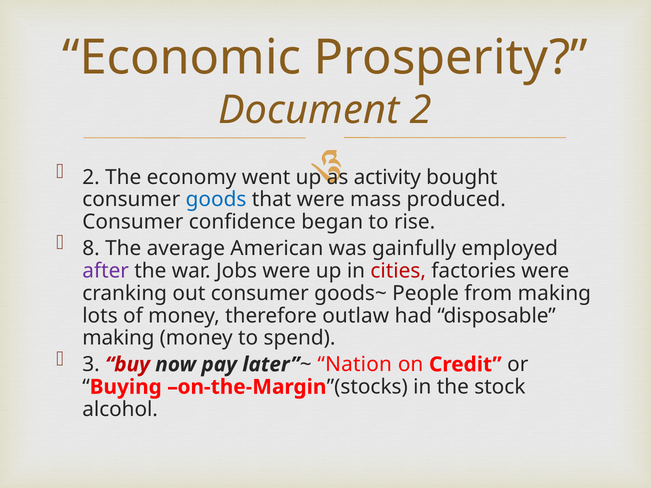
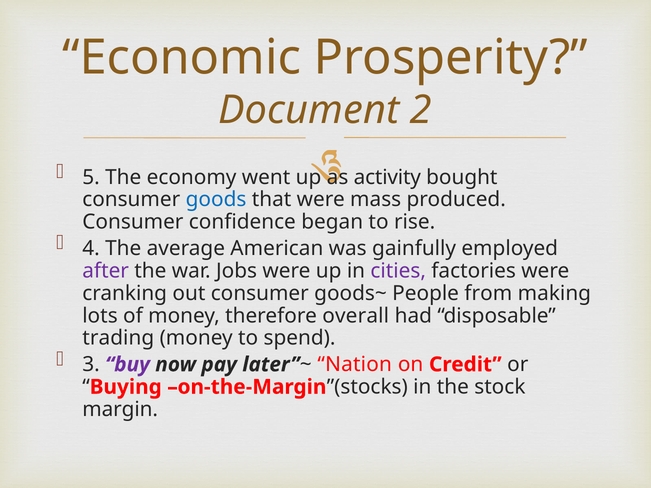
2: 2 -> 5 (91, 177)
8: 8 -> 4 (91, 248)
cities colour: red -> purple (398, 271)
outlaw: outlaw -> overall (356, 316)
making: making -> trading (118, 338)
buy colour: red -> purple (128, 365)
alcohol: alcohol -> margin (120, 410)
